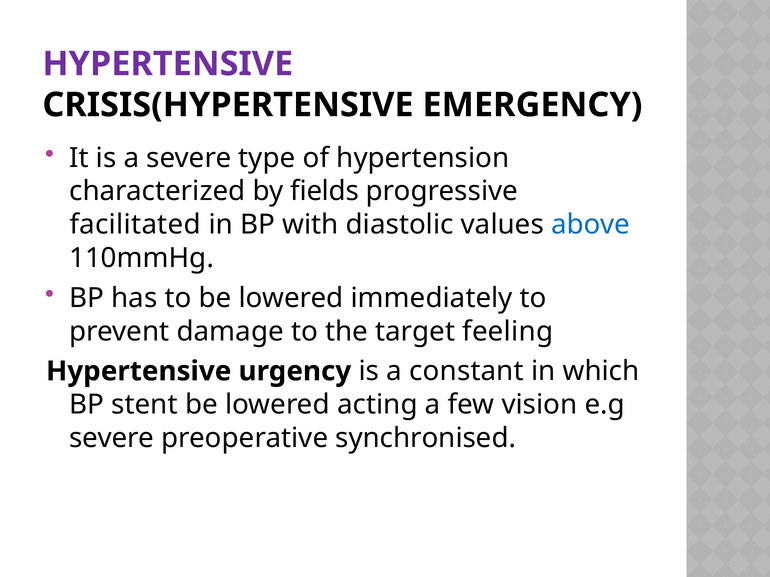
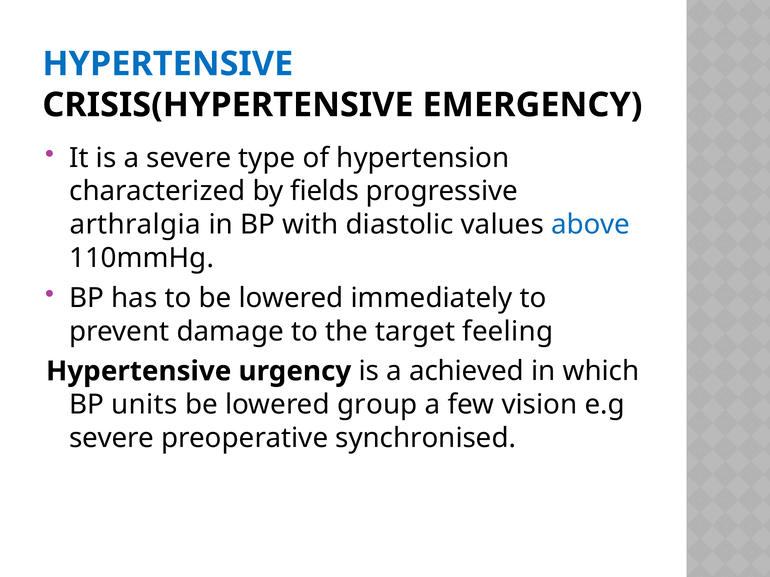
HYPERTENSIVE colour: purple -> blue (168, 64)
facilitated: facilitated -> arthralgia (135, 225)
constant: constant -> achieved (467, 371)
stent: stent -> units (144, 405)
acting: acting -> group (377, 405)
